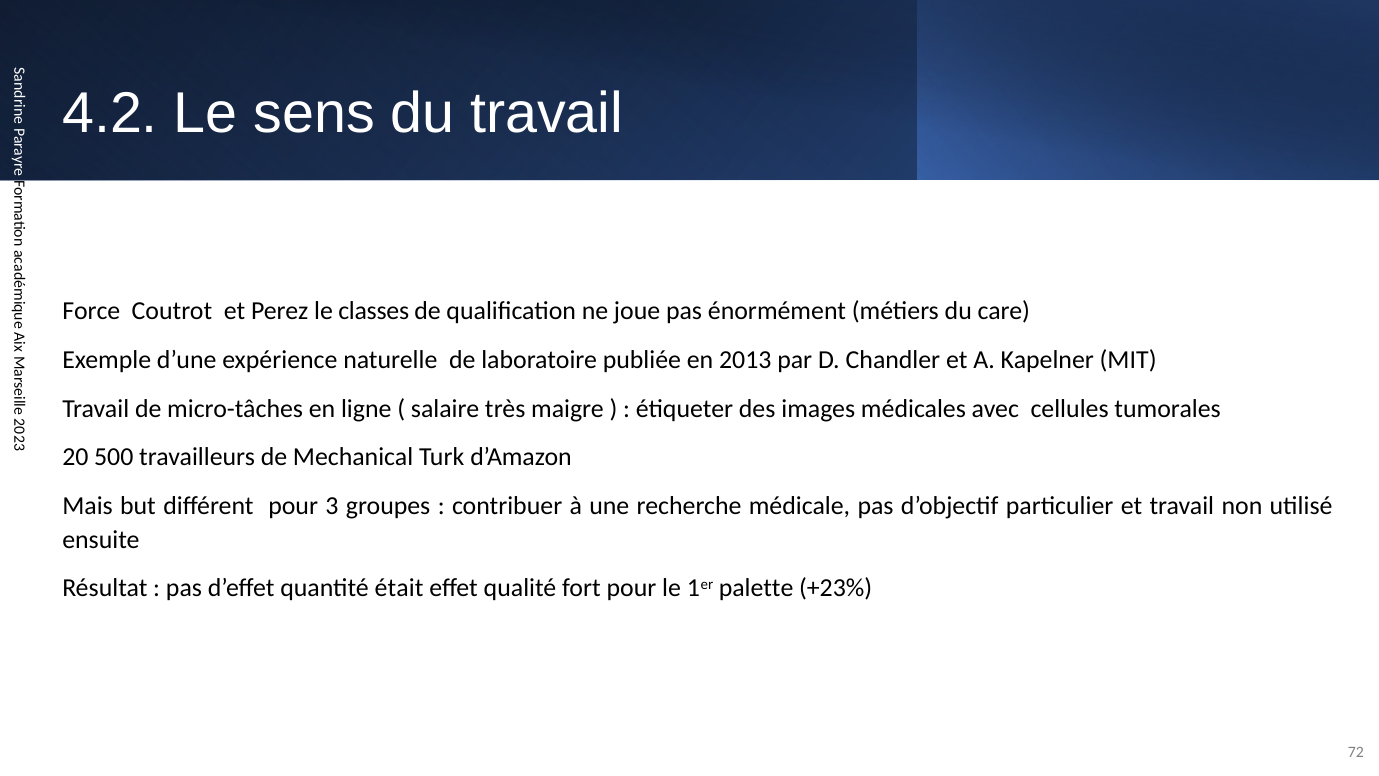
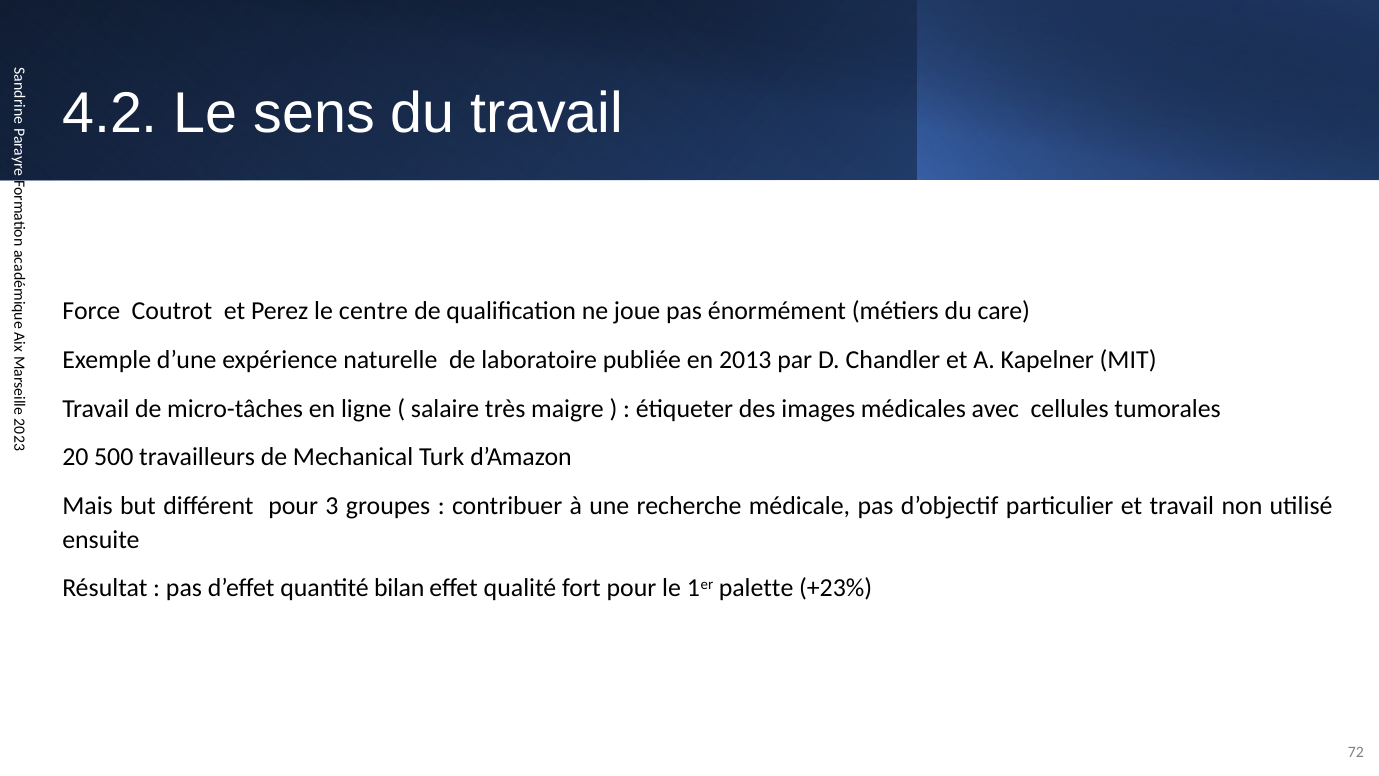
classes: classes -> centre (373, 311)
était: était -> bilan (399, 588)
